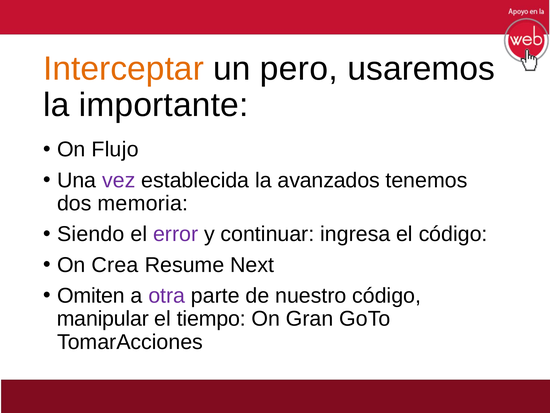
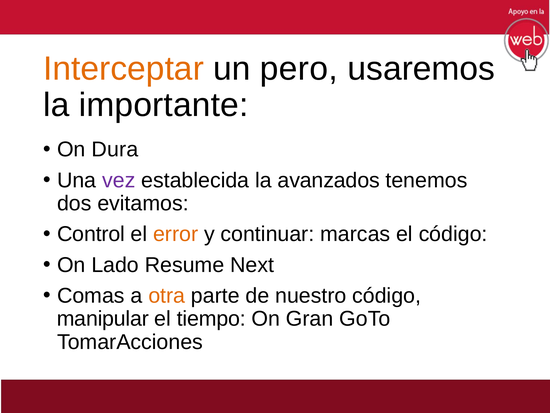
Flujo: Flujo -> Dura (115, 149)
memoria: memoria -> evitamos (143, 203)
Siendo: Siendo -> Control (91, 234)
error colour: purple -> orange (176, 234)
ingresa: ingresa -> marcas (355, 234)
Crea: Crea -> Lado (115, 265)
Omiten: Omiten -> Comas (91, 295)
otra colour: purple -> orange (167, 295)
